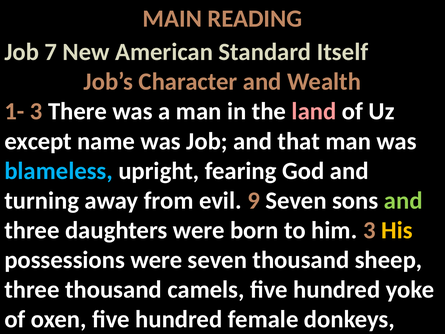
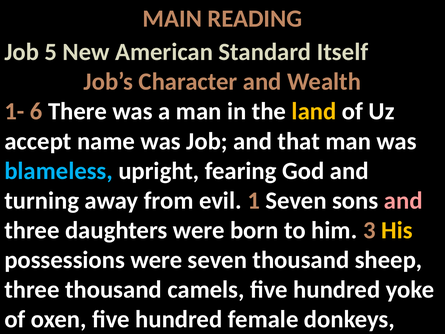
7: 7 -> 5 (51, 52)
1- 3: 3 -> 6 (36, 111)
land colour: pink -> yellow (314, 111)
except: except -> accept (38, 141)
9: 9 -> 1 (254, 200)
and colour: light green -> pink (403, 200)
